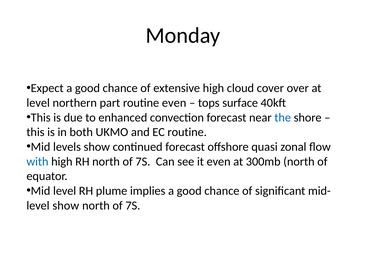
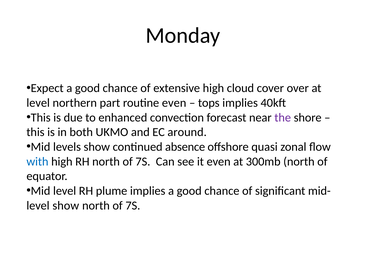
tops surface: surface -> implies (240, 103)
the colour: blue -> purple (283, 117)
EC routine: routine -> around (187, 132)
continued forecast: forecast -> absence (185, 147)
